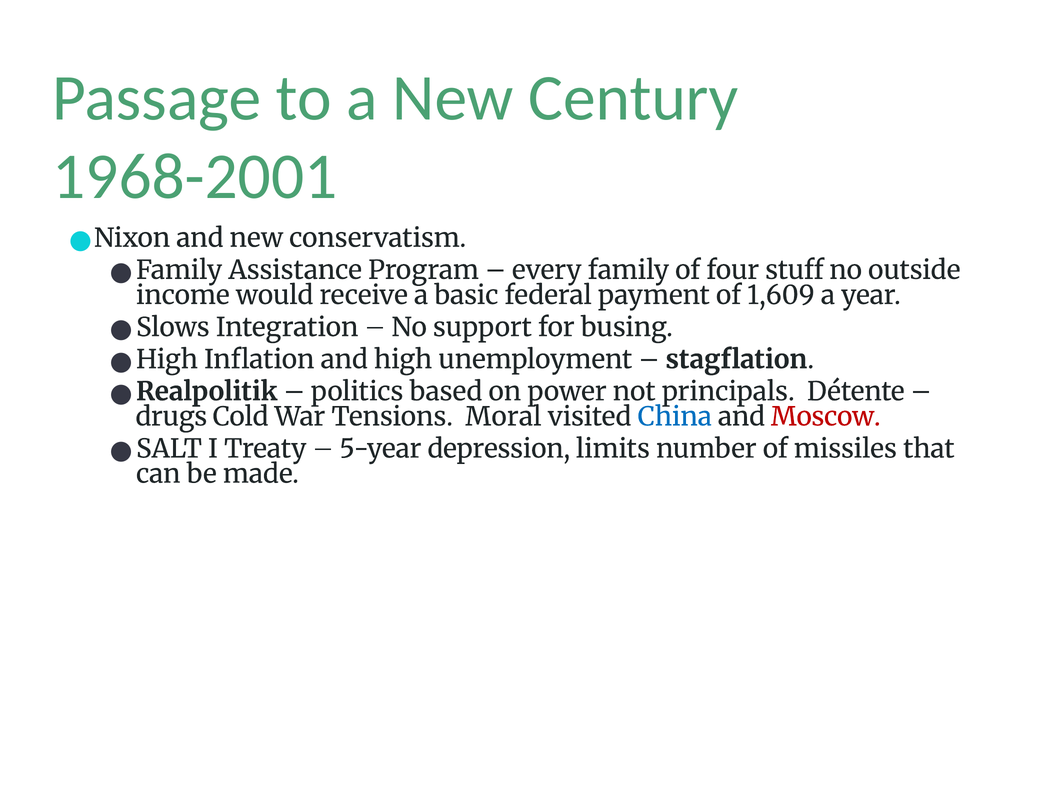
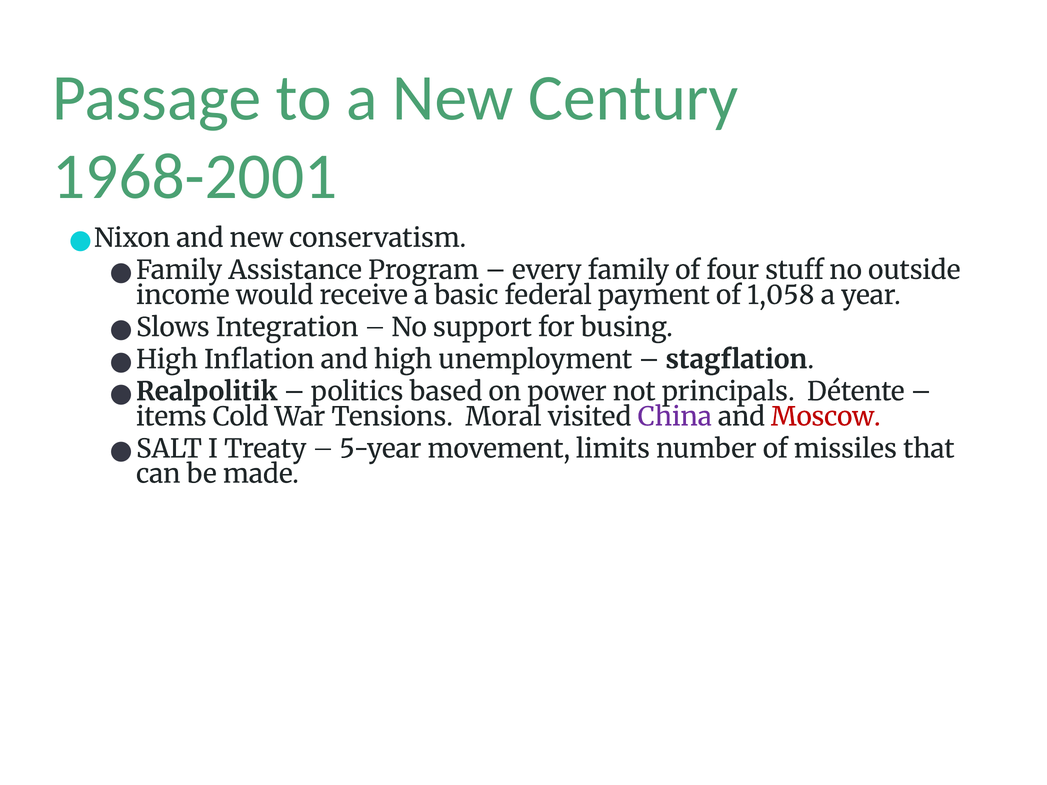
1,609: 1,609 -> 1,058 (781, 296)
drugs: drugs -> items (171, 417)
China colour: blue -> purple (675, 417)
depression: depression -> movement (499, 449)
